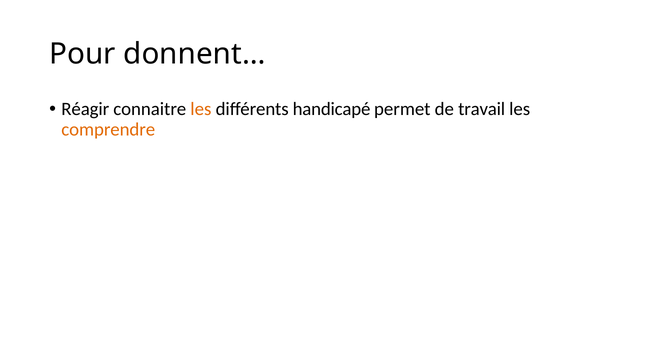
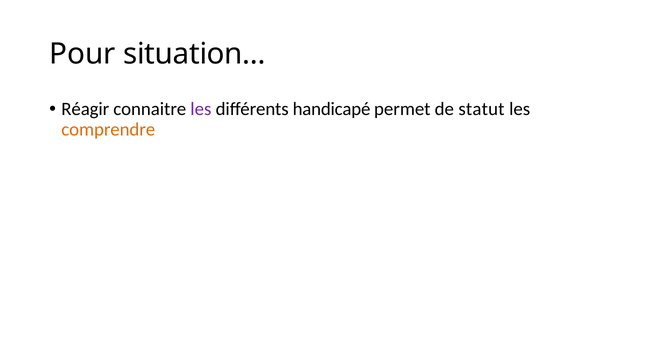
donnent…: donnent… -> situation… (195, 54)
les colour: orange -> purple (201, 109)
travail: travail -> statut (481, 109)
